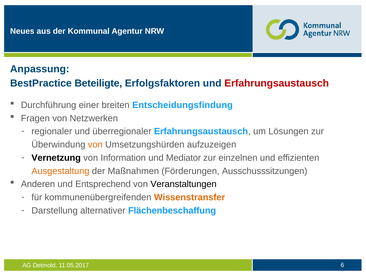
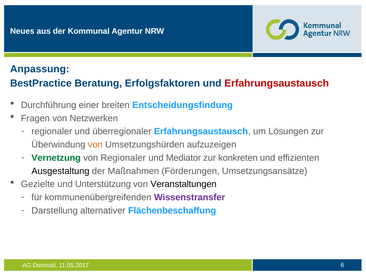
Beteiligte: Beteiligte -> Beratung (98, 83)
Vernetzung colour: black -> green (56, 158)
von Information: Information -> Regionaler (123, 158)
einzelnen: einzelnen -> konkreten (238, 158)
Ausgestaltung colour: orange -> black (60, 171)
Ausschusssitzungen: Ausschusssitzungen -> Umsetzungsansätze (265, 171)
Anderen: Anderen -> Gezielte (38, 184)
Entsprechend: Entsprechend -> Unterstützung (103, 184)
Wissenstransfer colour: orange -> purple (190, 197)
